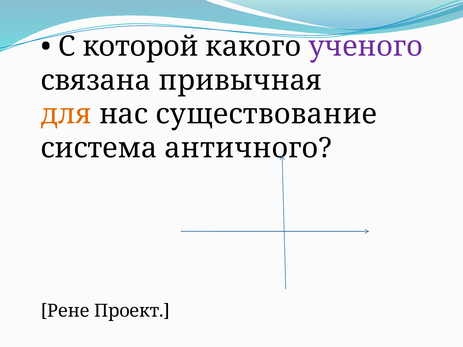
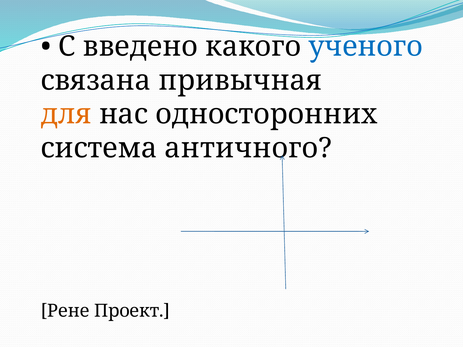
которой: которой -> введено (140, 47)
ученого colour: purple -> blue (366, 47)
существование: существование -> односторонних (266, 114)
